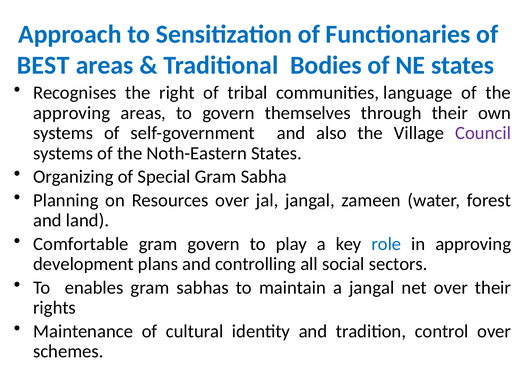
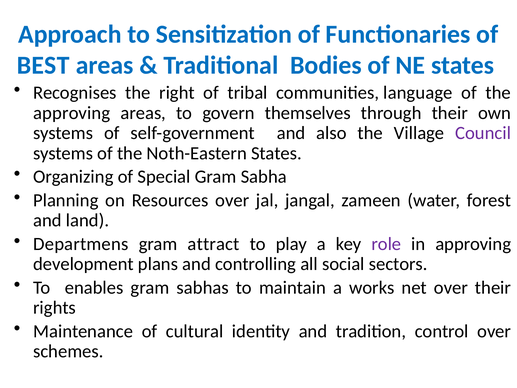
Comfortable: Comfortable -> Departmens (81, 244)
gram govern: govern -> attract (214, 244)
role colour: blue -> purple (386, 244)
a jangal: jangal -> works (372, 287)
